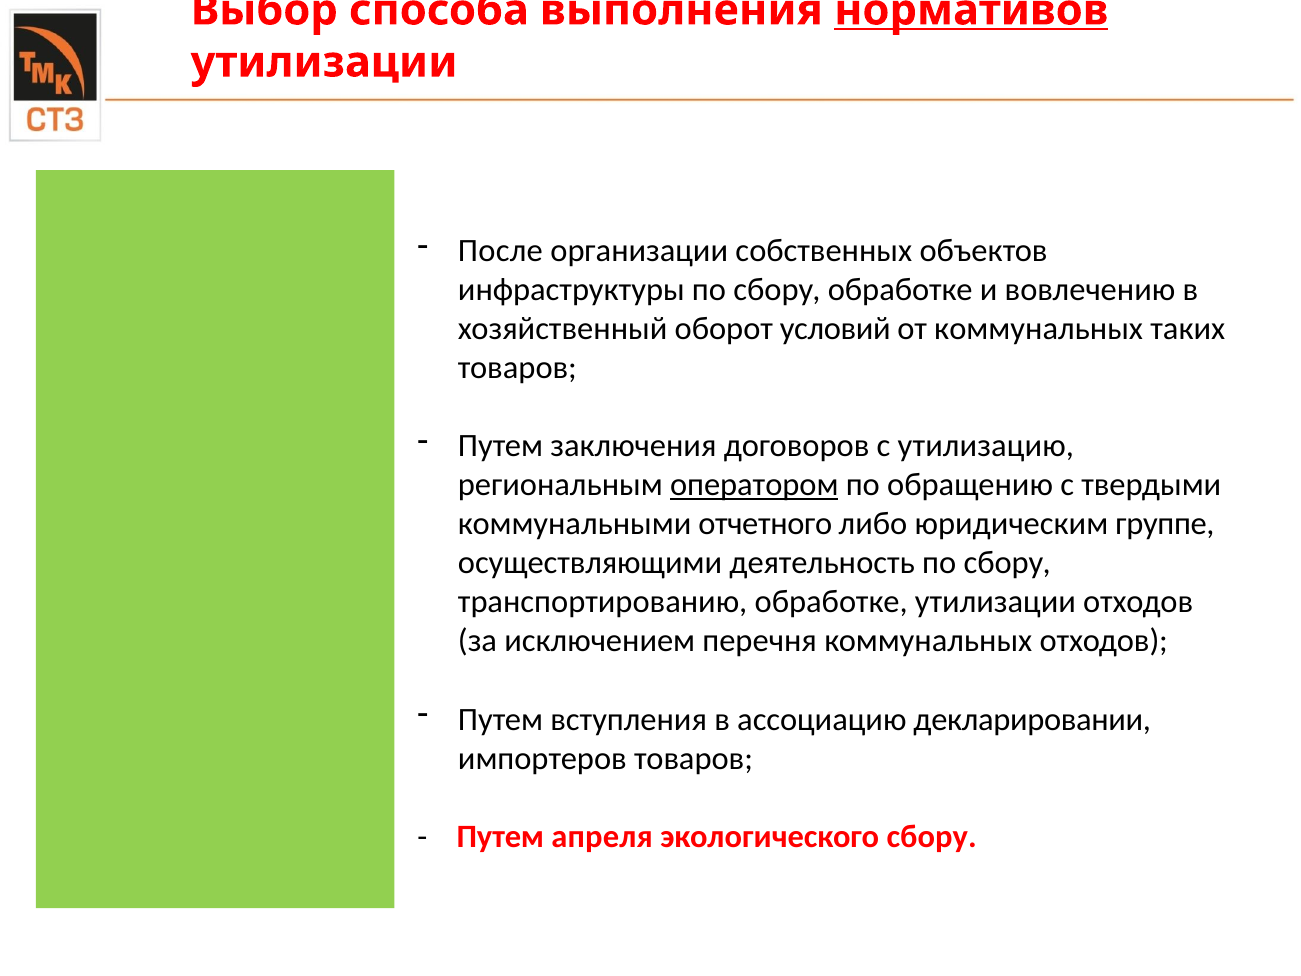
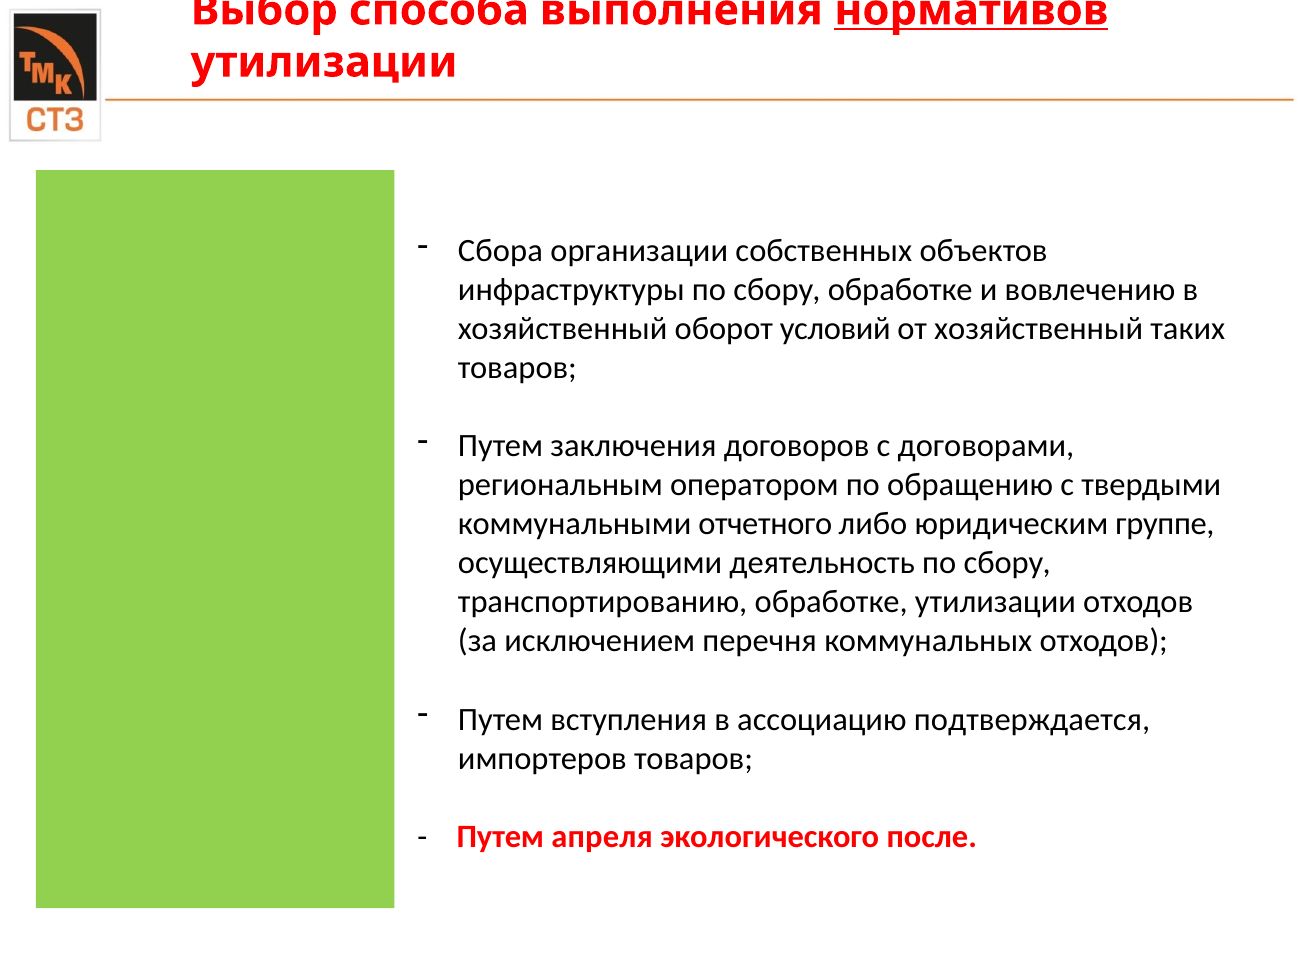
После: После -> Сбора (500, 251)
от коммунальных: коммунальных -> хозяйственный (1039, 329)
утилизацию: утилизацию -> договорами (986, 446)
оператором underline: present -> none (754, 485)
декларировании: декларировании -> подтверждается (1032, 719)
экологического сбору: сбору -> после (932, 836)
